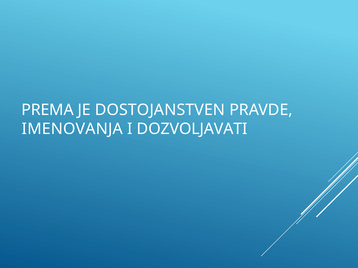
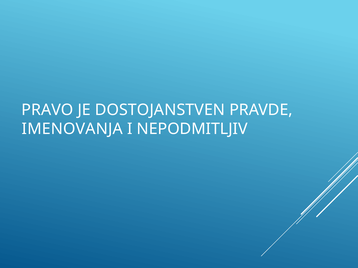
PREMA: PREMA -> PRAVO (47, 110)
DOZVOLJAVATI: DOZVOLJAVATI -> NEPODMITLJIV (192, 129)
